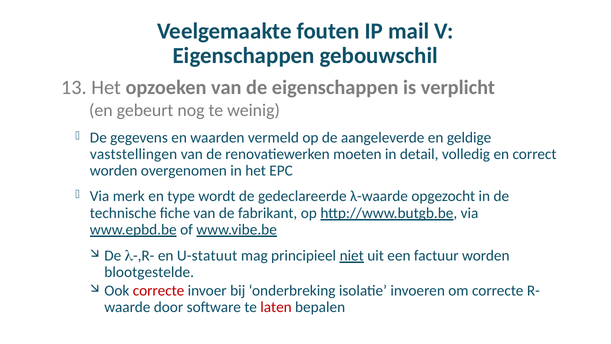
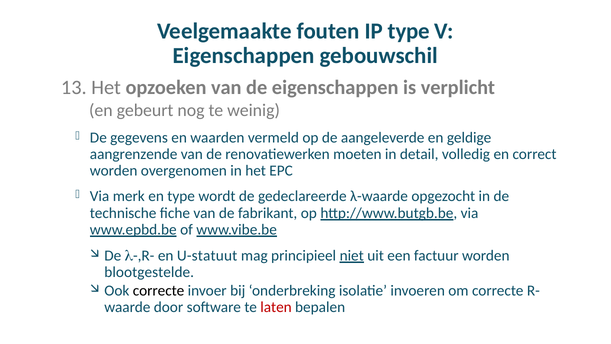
IP mail: mail -> type (409, 31)
vaststellingen: vaststellingen -> aangrenzende (134, 154)
correcte colour: red -> black (159, 290)
